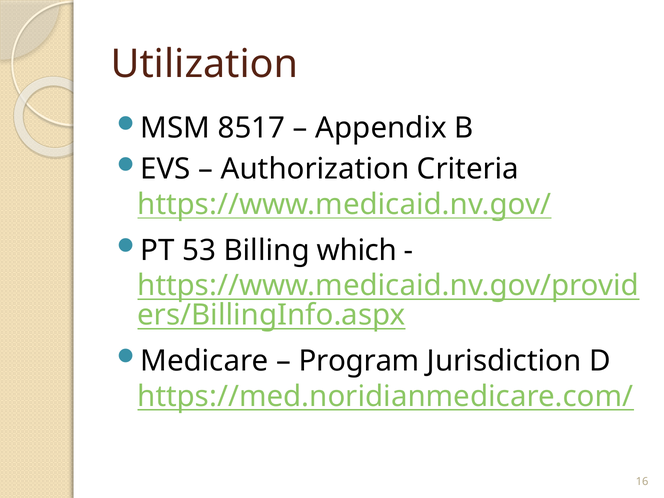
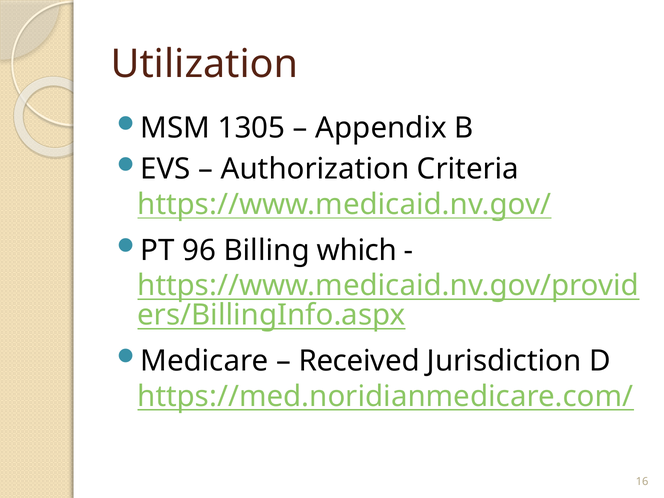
8517: 8517 -> 1305 (251, 128)
53: 53 -> 96 (199, 250)
Program: Program -> Received (359, 361)
